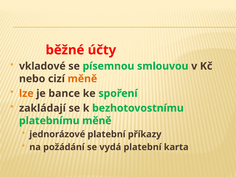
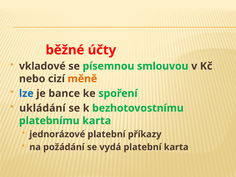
lze colour: orange -> blue (26, 93)
zakládají: zakládají -> ukládání (42, 108)
platebnímu měně: měně -> karta (97, 121)
